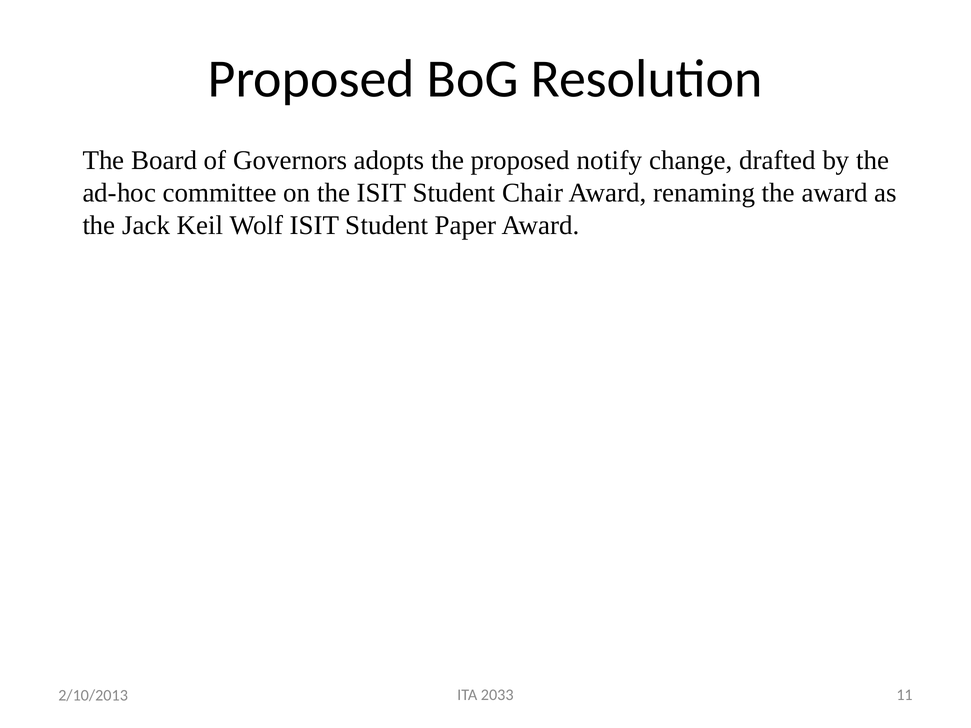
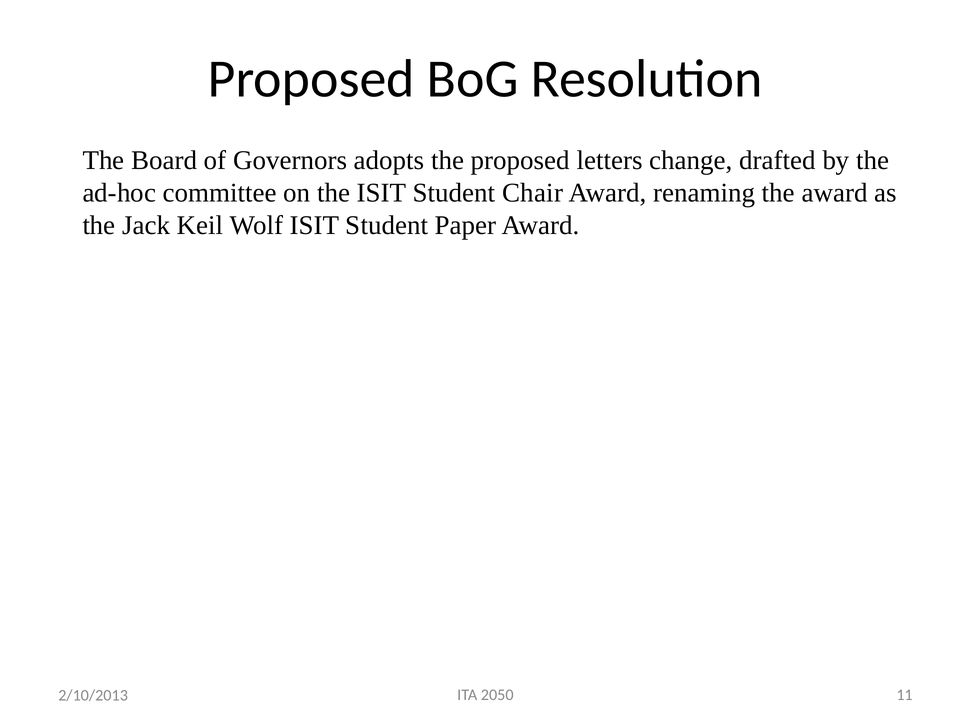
notify: notify -> letters (610, 160)
2033: 2033 -> 2050 (497, 695)
